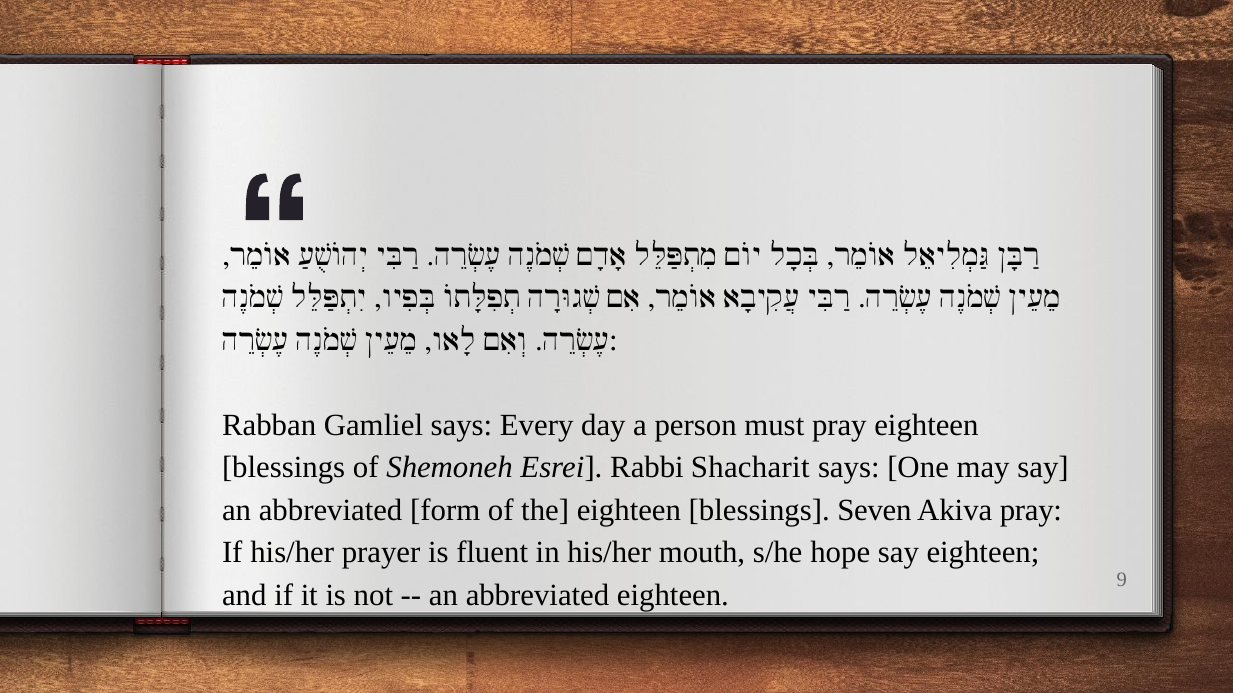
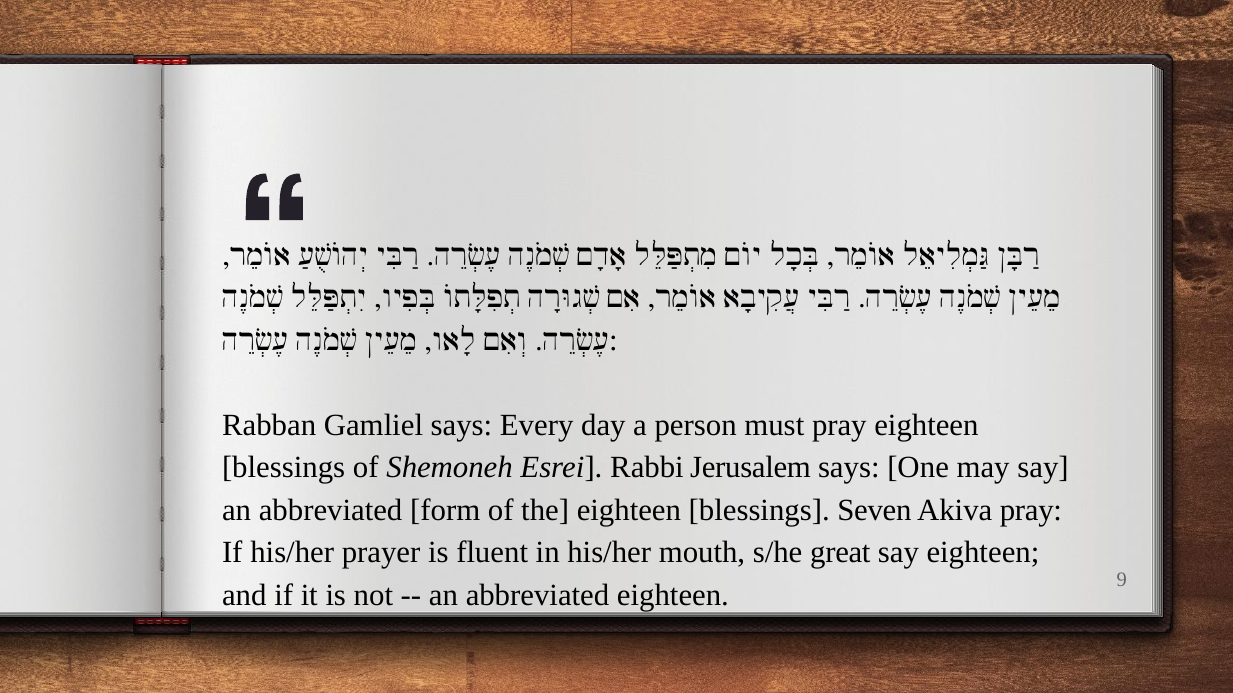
Shacharit: Shacharit -> Jerusalem (751, 468)
hope: hope -> great (840, 553)
